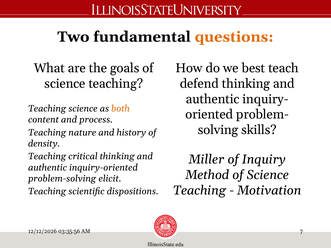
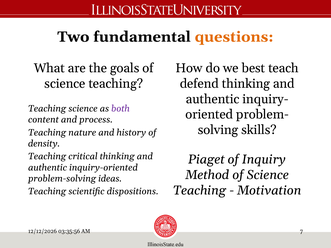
both colour: orange -> purple (120, 109)
Miller: Miller -> Piaget (207, 160)
elicit: elicit -> ideas (110, 179)
